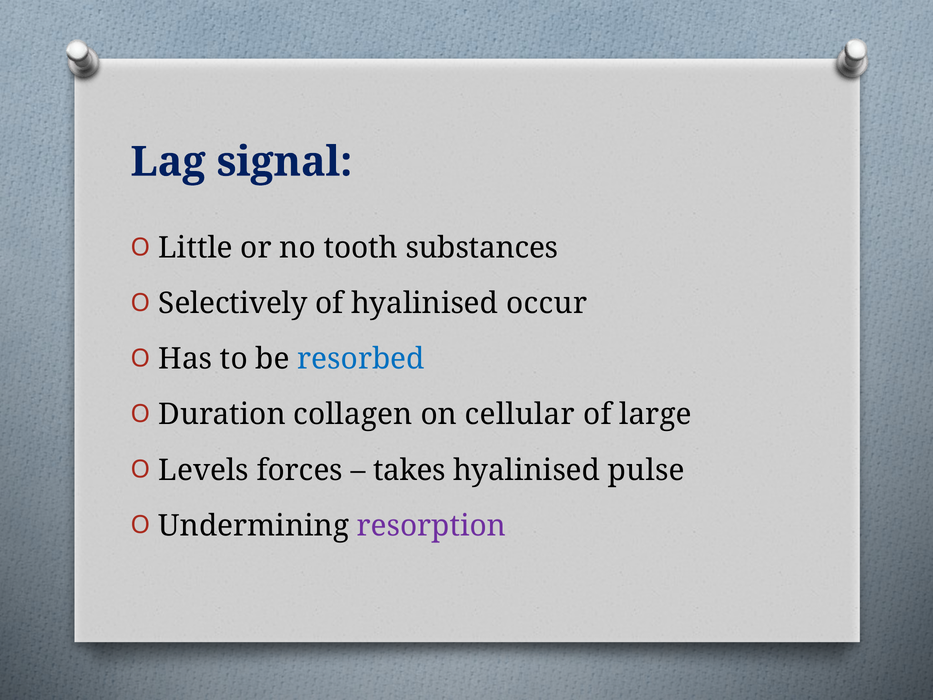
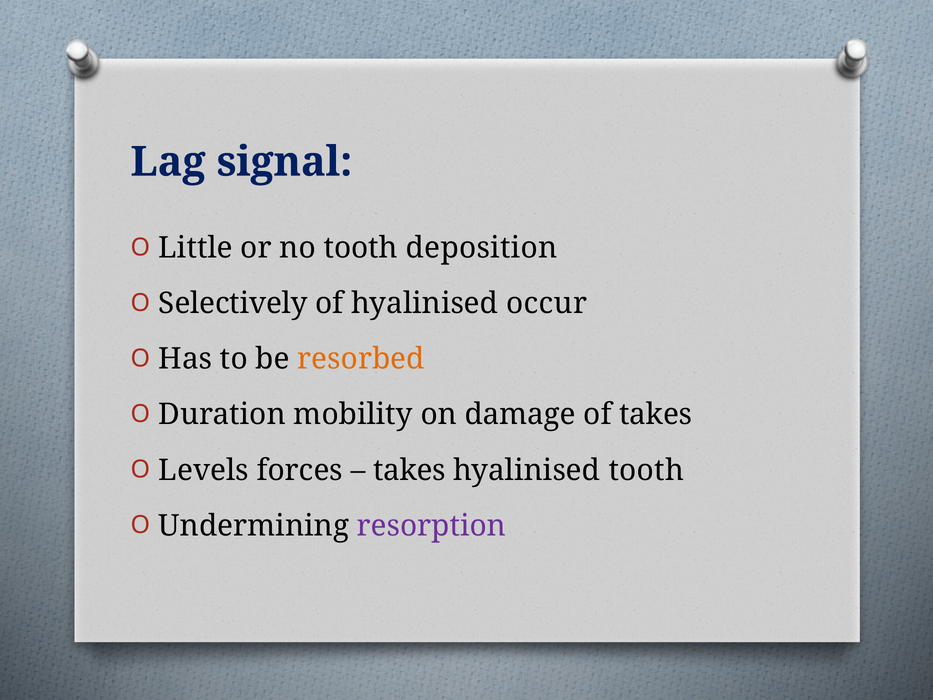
substances: substances -> deposition (482, 248)
resorbed colour: blue -> orange (361, 359)
collagen: collagen -> mobility (353, 415)
cellular: cellular -> damage (520, 415)
of large: large -> takes (656, 415)
hyalinised pulse: pulse -> tooth (646, 470)
